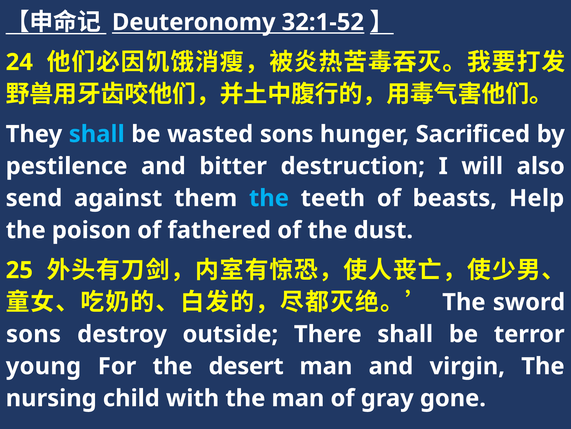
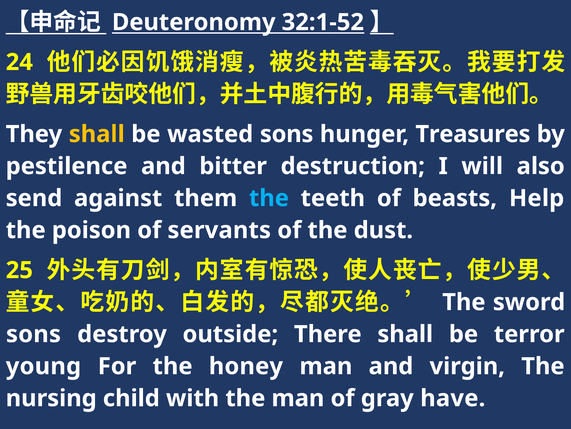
shall colour: light blue -> yellow (97, 134)
Sacrificed: Sacrificed -> Treasures (473, 134)
fathered: fathered -> servants (219, 230)
desert: desert -> honey (246, 366)
gone: gone -> have (453, 398)
